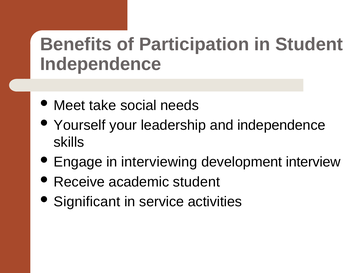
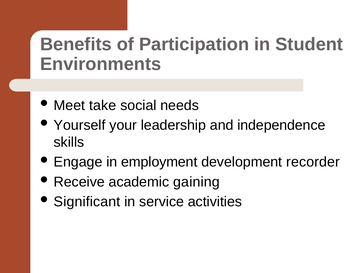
Independence: Independence -> Environments (101, 64)
interviewing: interviewing -> employment (159, 162)
interview: interview -> recorder (313, 162)
academic student: student -> gaining (196, 182)
